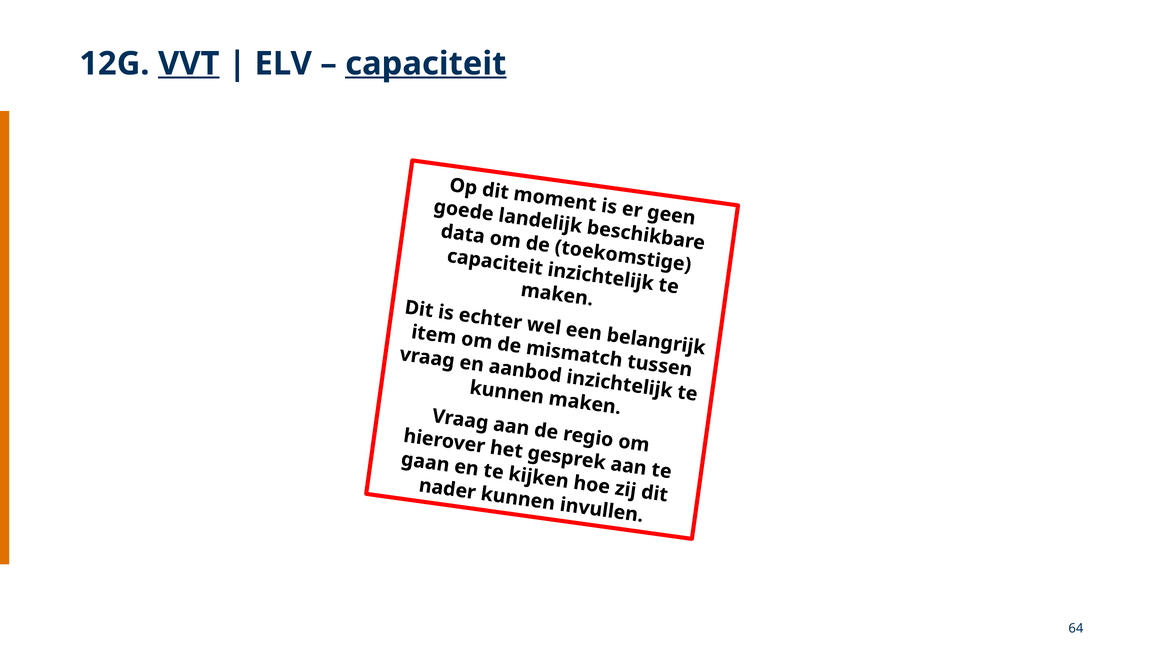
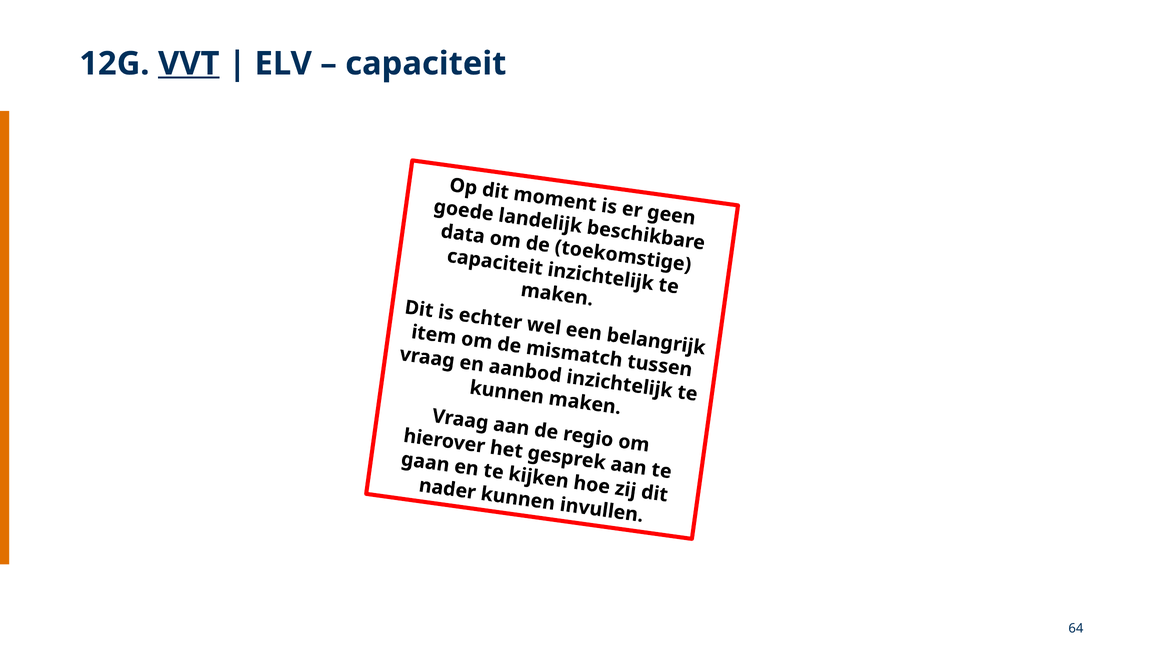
capaciteit underline: present -> none (426, 64)
